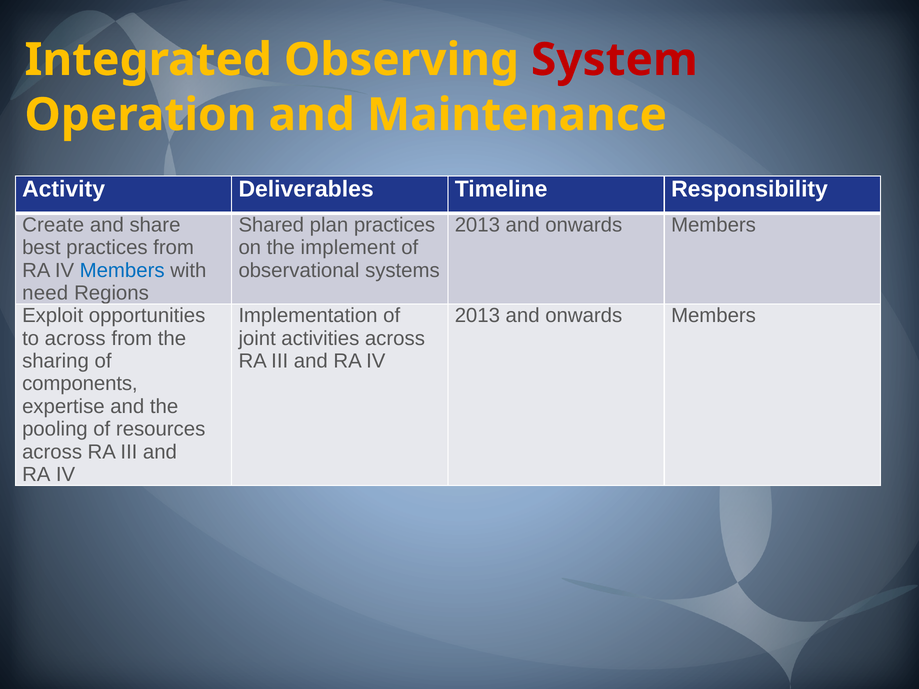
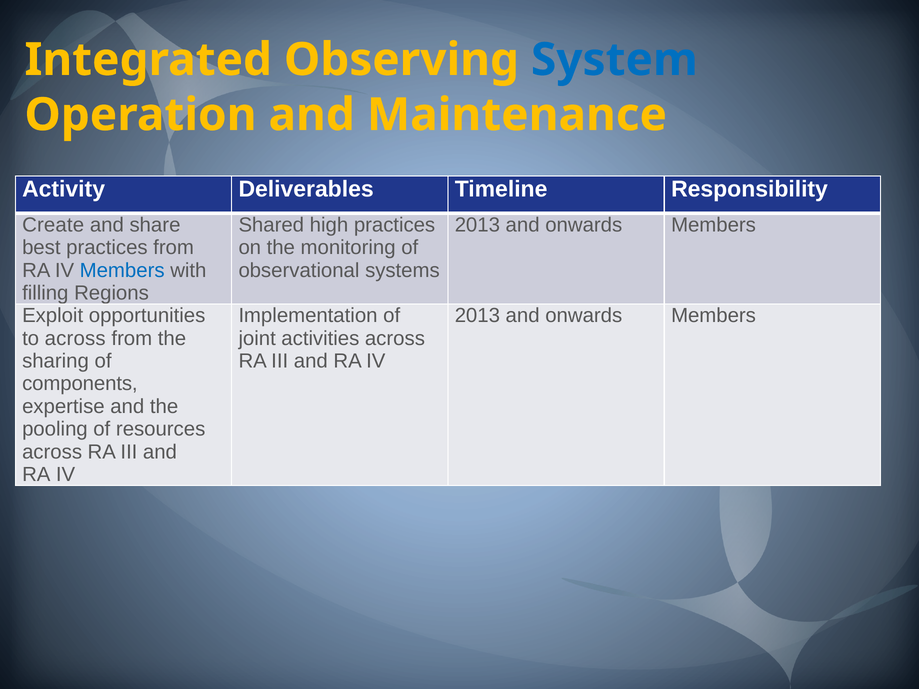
System colour: red -> blue (614, 60)
plan: plan -> high (329, 225)
implement: implement -> monitoring (348, 248)
need: need -> filling (45, 293)
